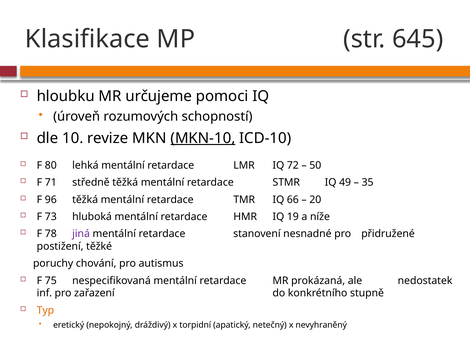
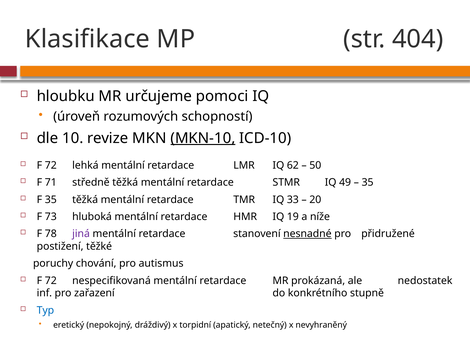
645: 645 -> 404 (418, 39)
80: 80 -> 72 (51, 165)
72: 72 -> 62 (293, 165)
F 96: 96 -> 35 (51, 199)
66: 66 -> 33 (293, 199)
nesnadné underline: none -> present (307, 234)
75: 75 -> 72 (51, 280)
Typ colour: orange -> blue (45, 310)
